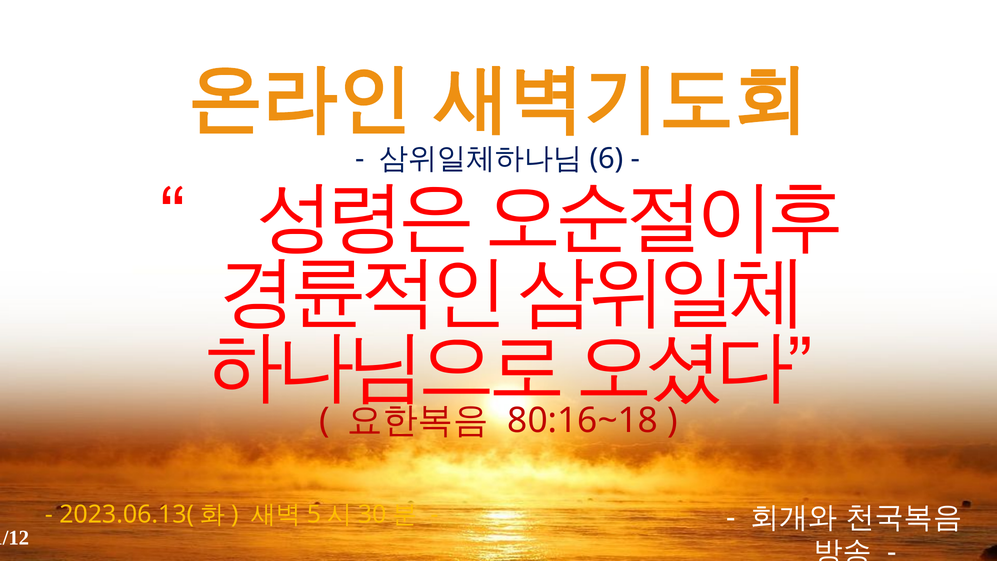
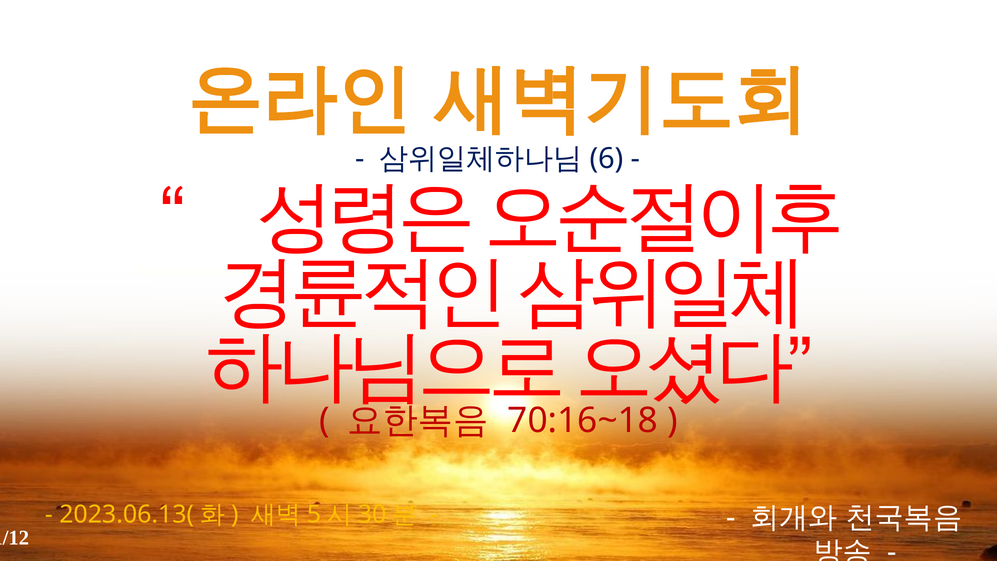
80:16~18: 80:16~18 -> 70:16~18 (583, 420)
